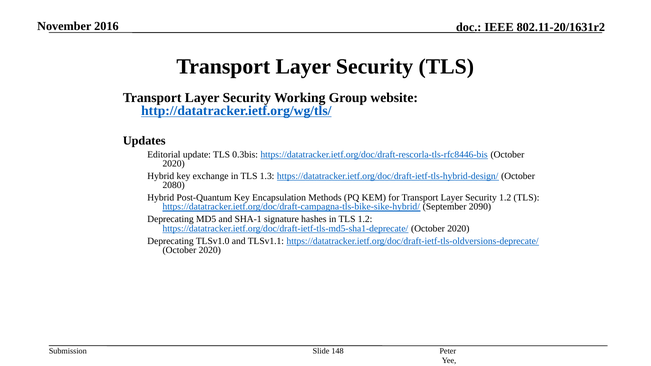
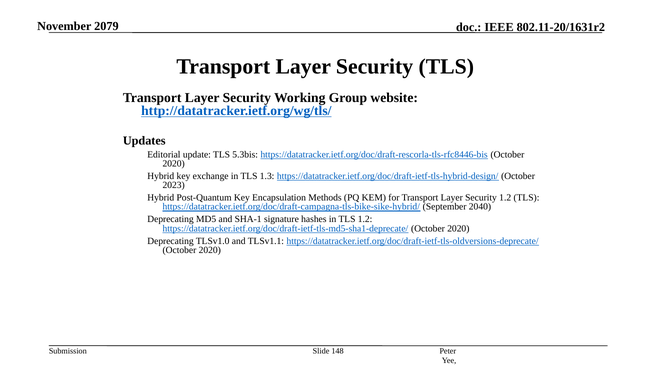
2016: 2016 -> 2079 (106, 26)
0.3bis: 0.3bis -> 5.3bis (245, 155)
2080: 2080 -> 2023 (174, 185)
2090: 2090 -> 2040 (480, 207)
